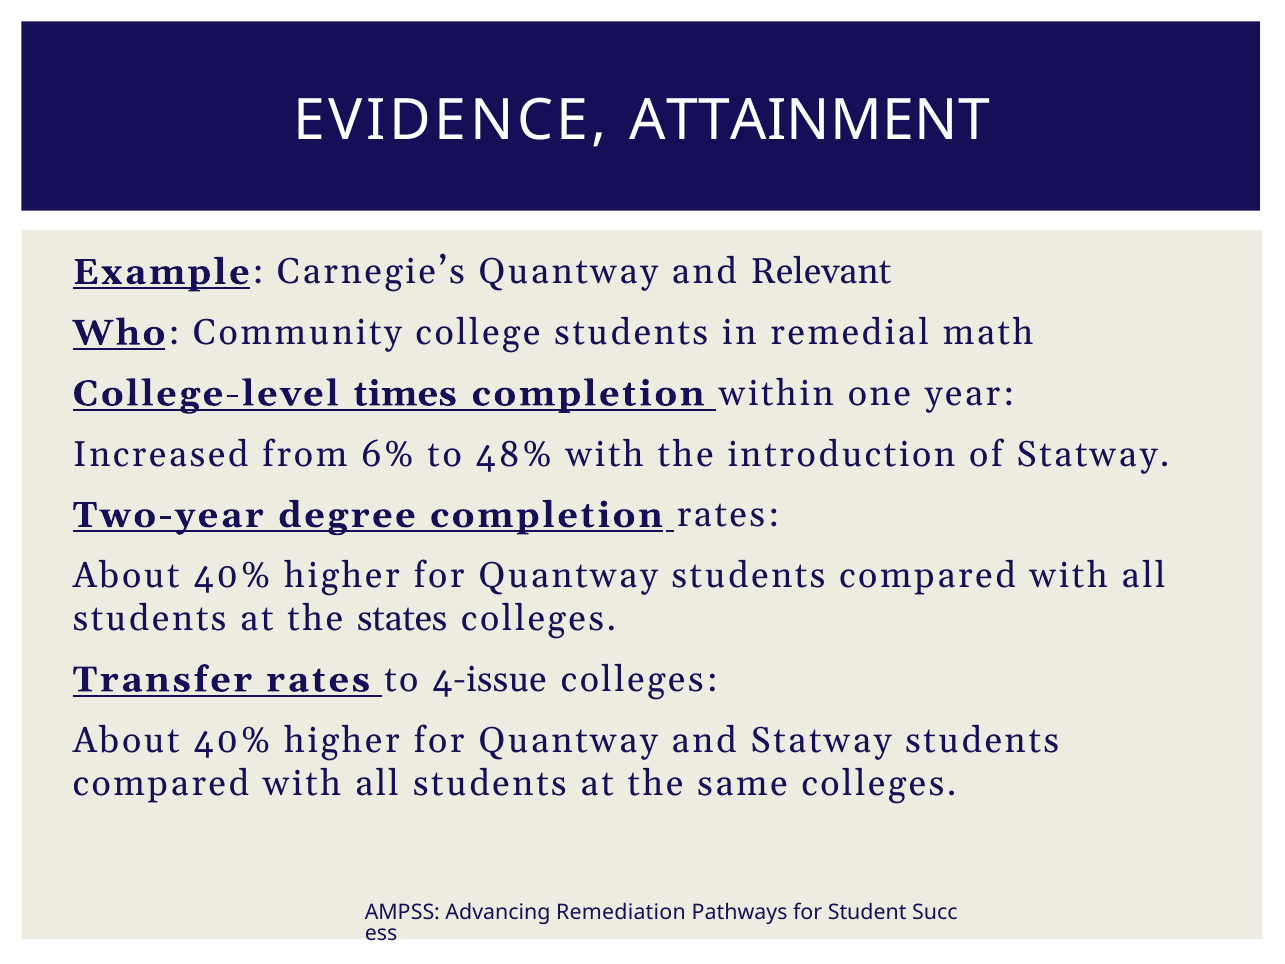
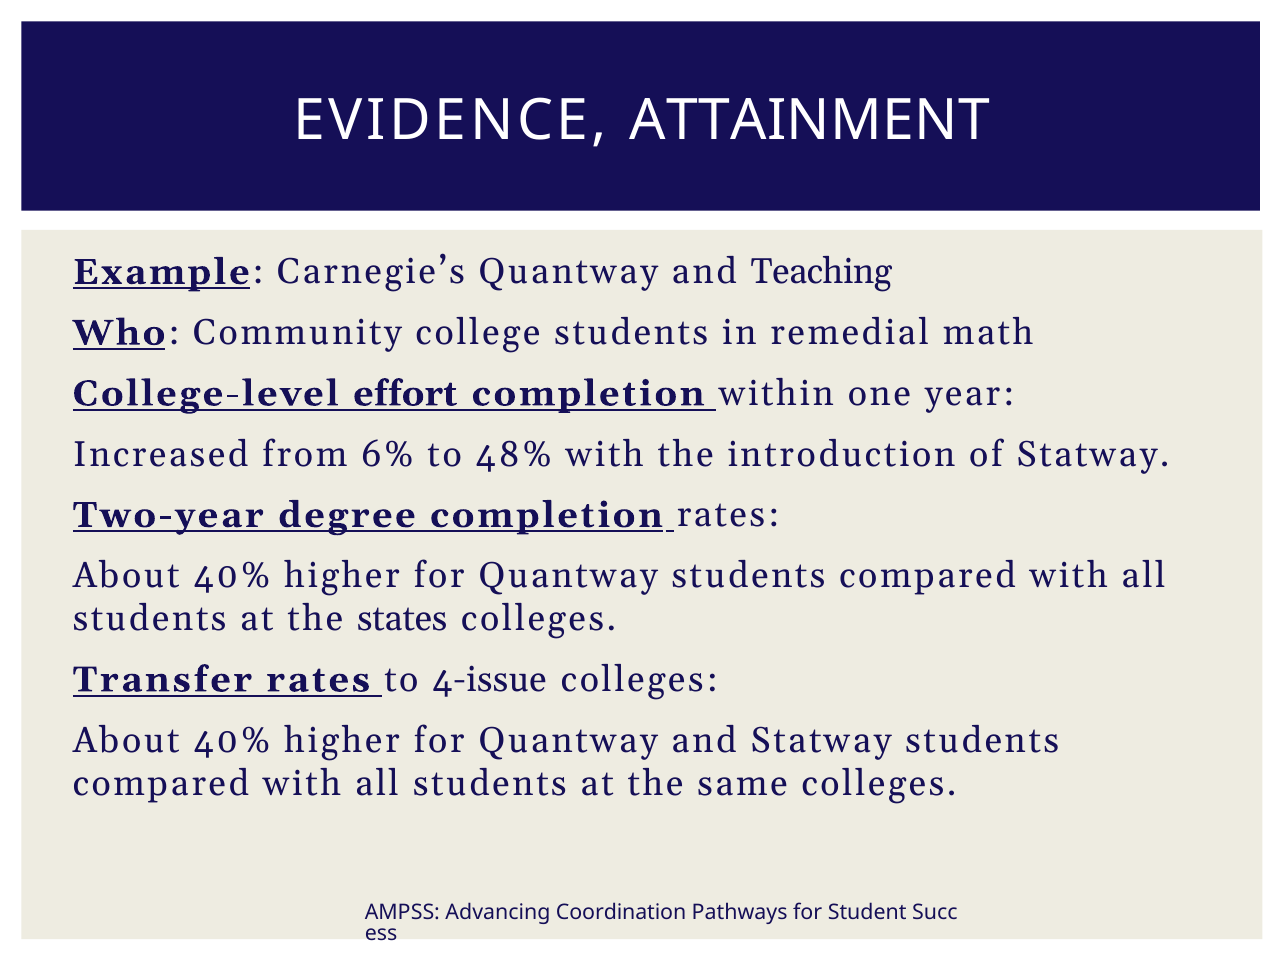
Relevant: Relevant -> Teaching (821, 272)
times: times -> effort (405, 393)
Remediation: Remediation -> Coordination (621, 912)
